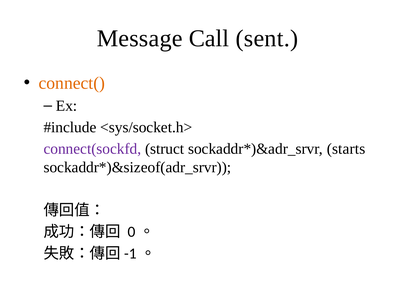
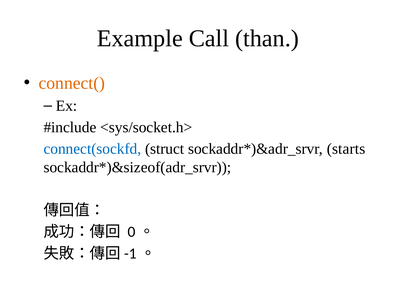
Message: Message -> Example (140, 38)
sent: sent -> than (267, 38)
connect(sockfd colour: purple -> blue (92, 149)
